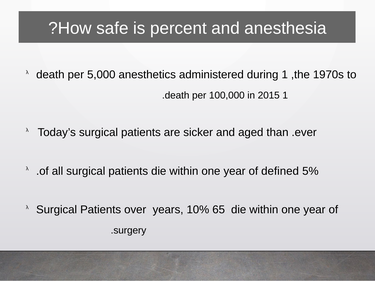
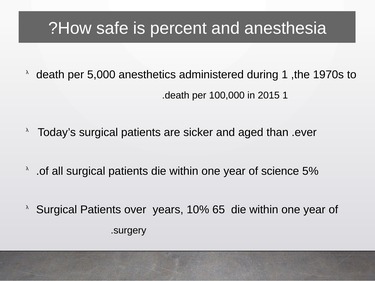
defined: defined -> science (280, 171)
